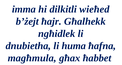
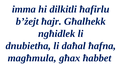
wieħed: wieħed -> ħafirlu (94, 9)
huma: huma -> daħal (74, 46)
